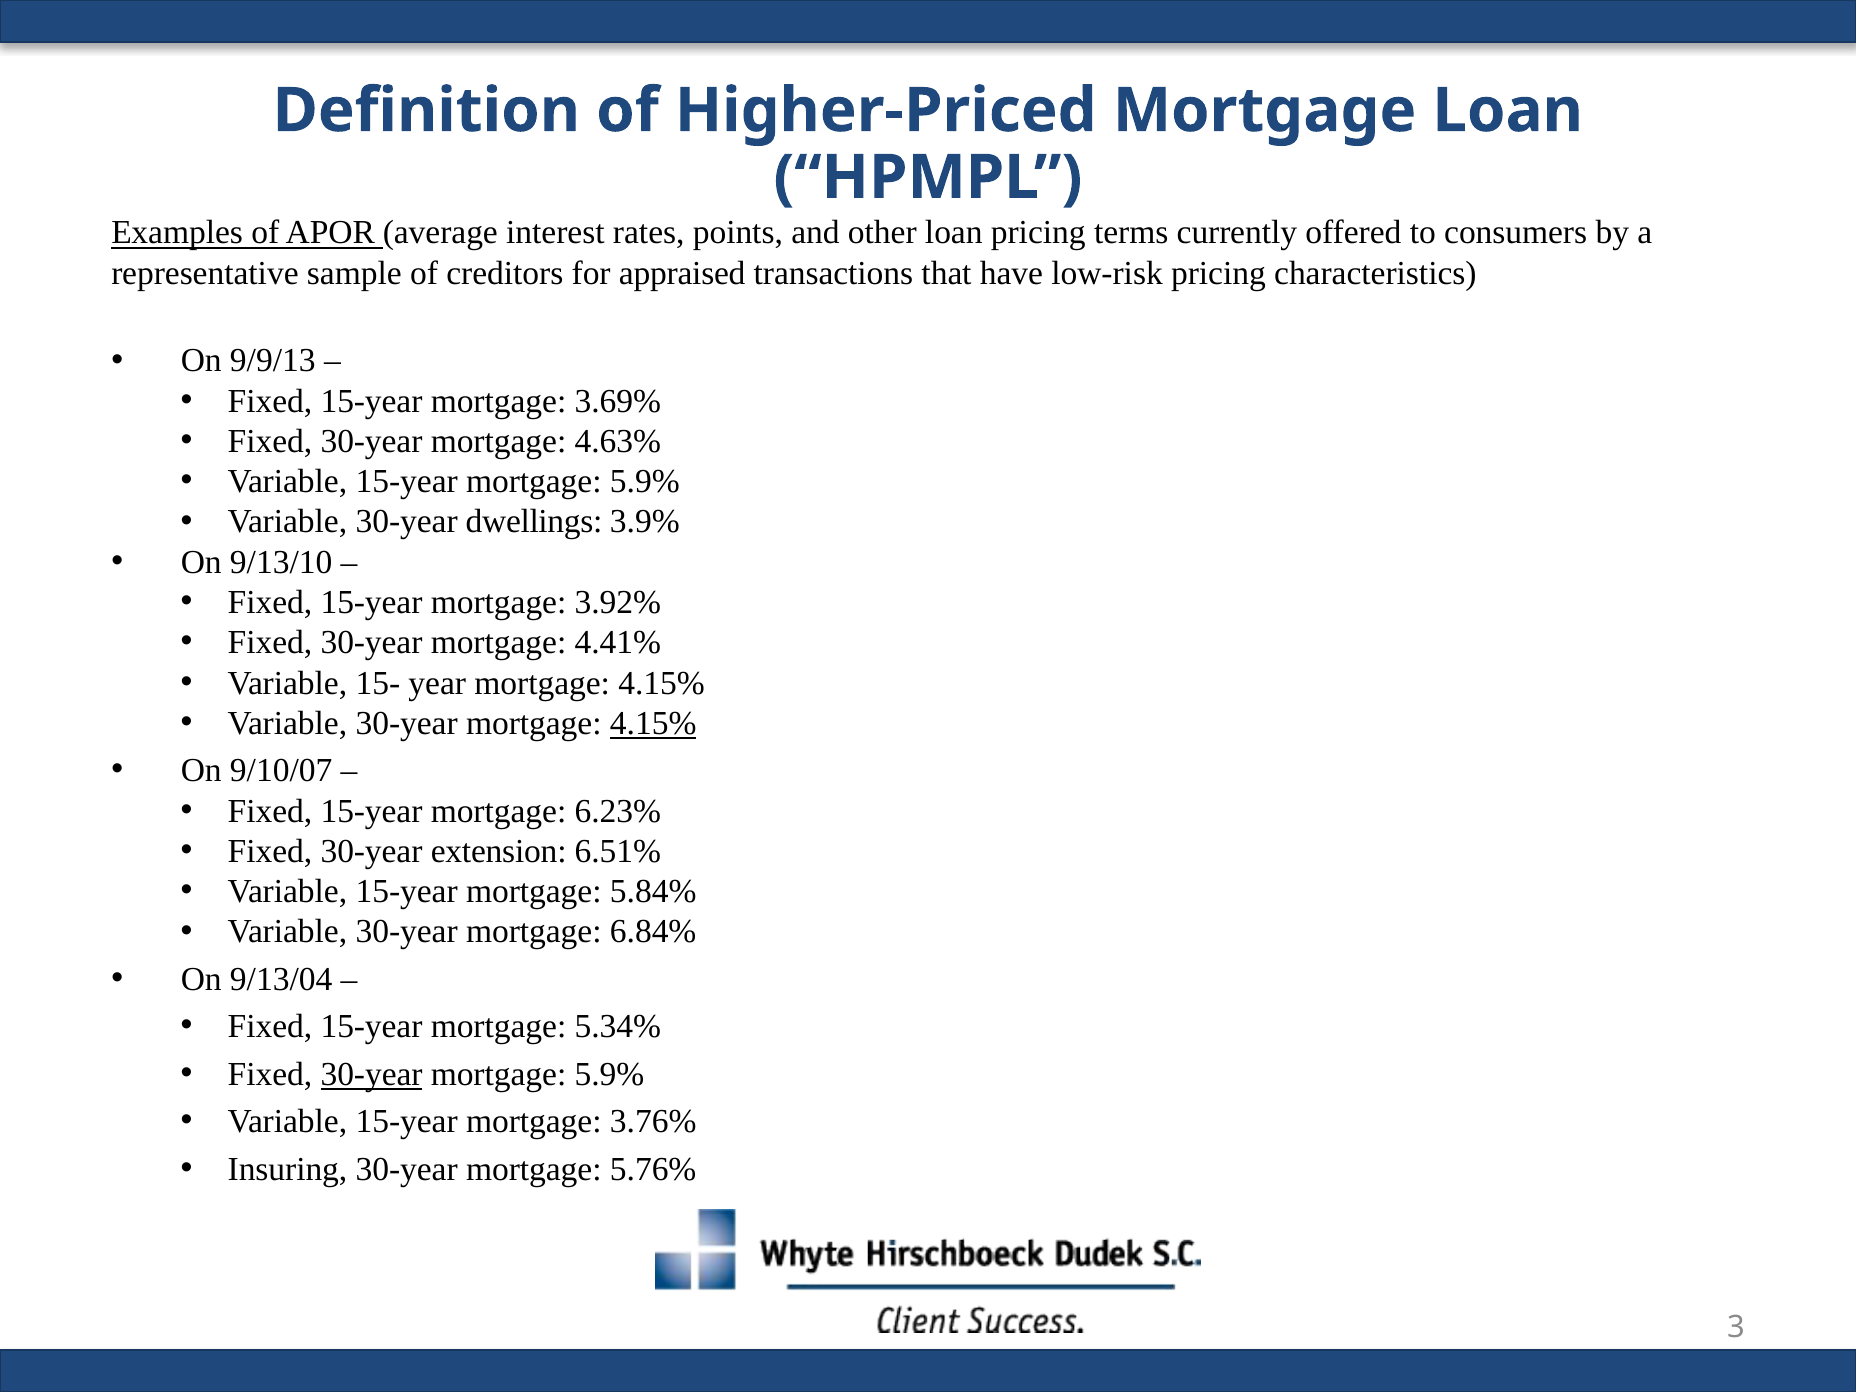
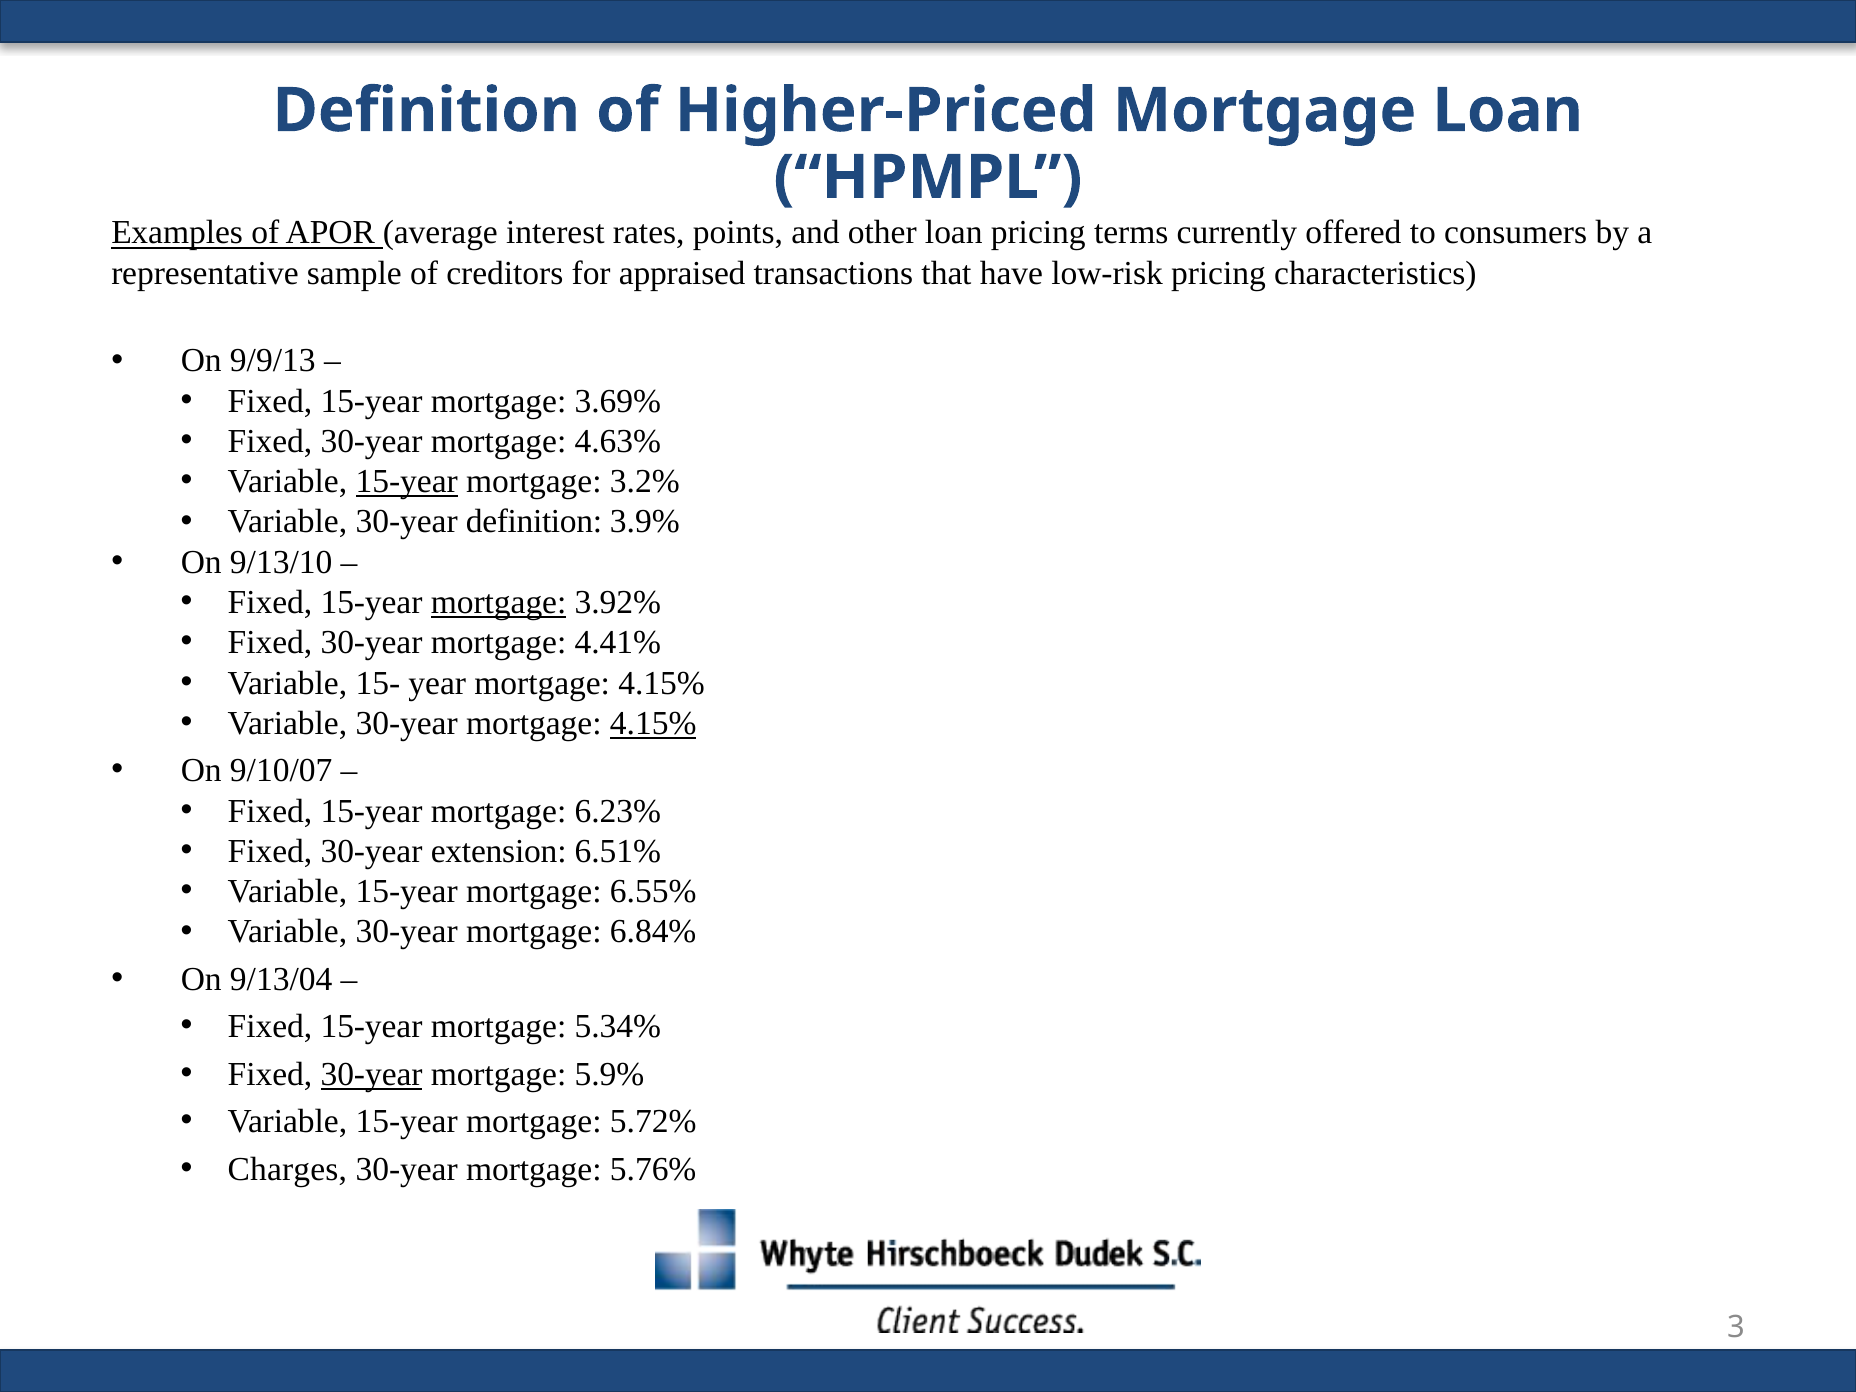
15-year underline: none -> present (407, 482)
5.9%: 5.9% -> 3.2% (645, 482)
30-year dwellings: dwellings -> definition (534, 522)
mortgage underline: none -> present (499, 602)
5.84%: 5.84% -> 6.55% (653, 892)
3.76%: 3.76% -> 5.72% (653, 1122)
Insuring: Insuring -> Charges (287, 1169)
